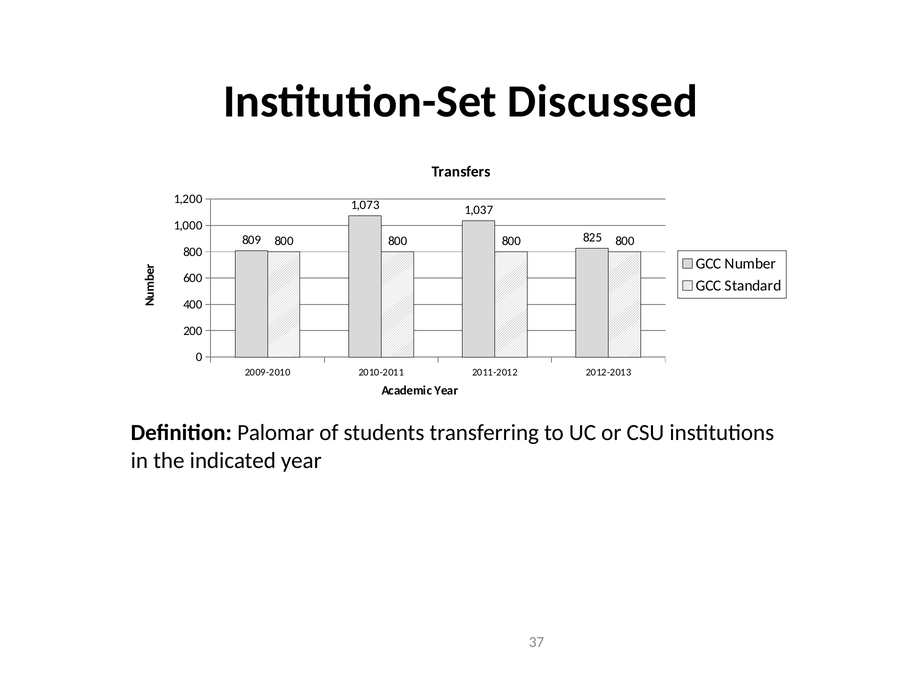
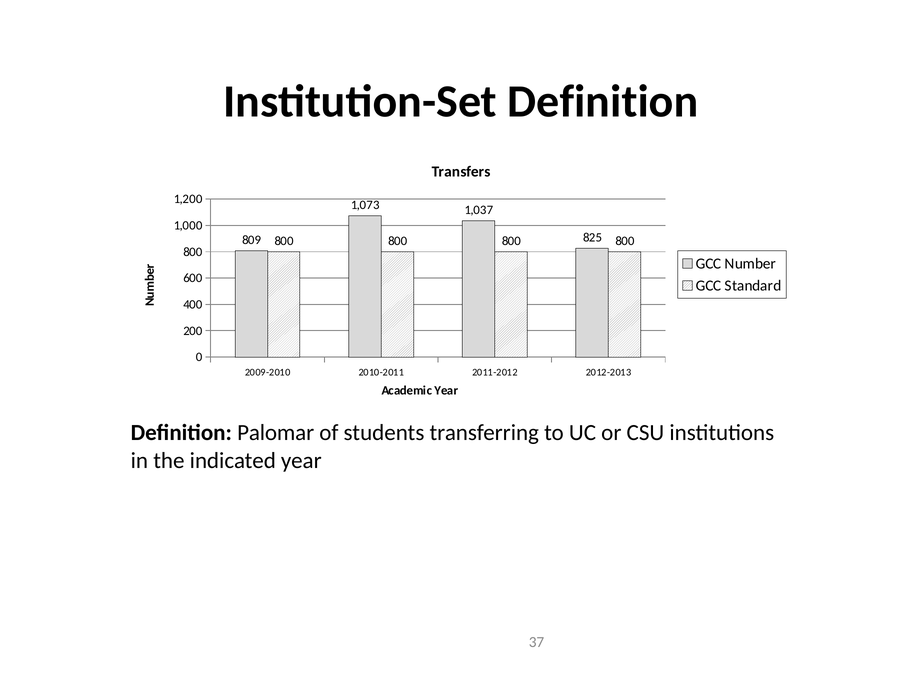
Institution-Set Discussed: Discussed -> Definition (603, 101)
